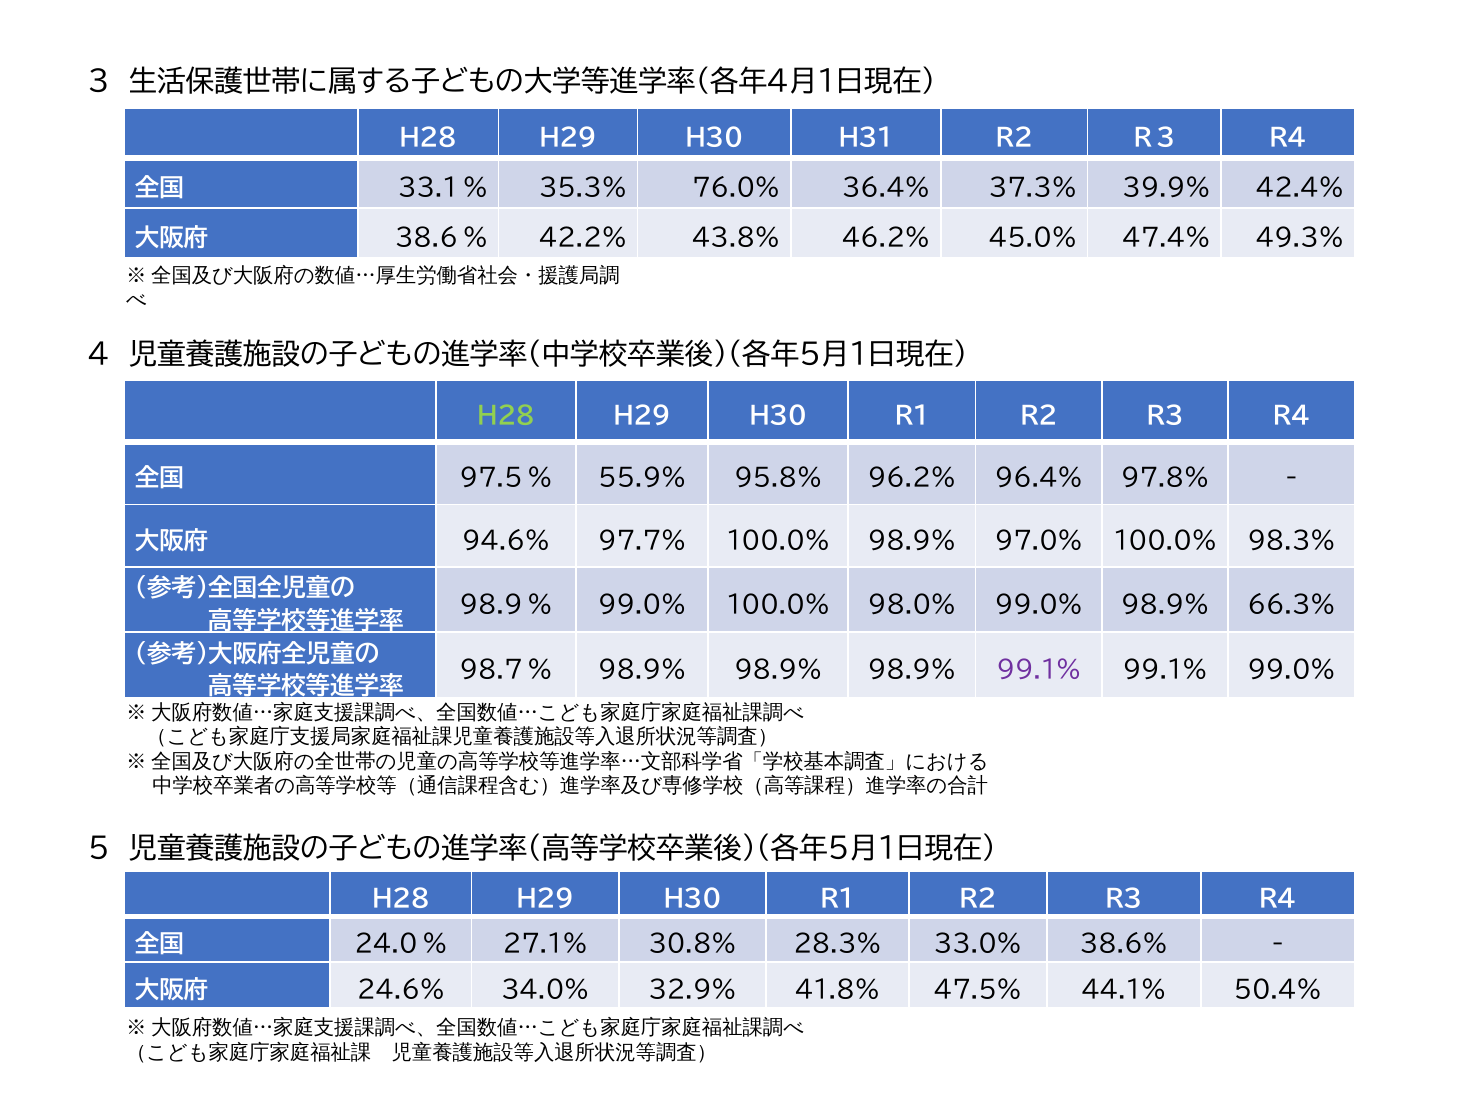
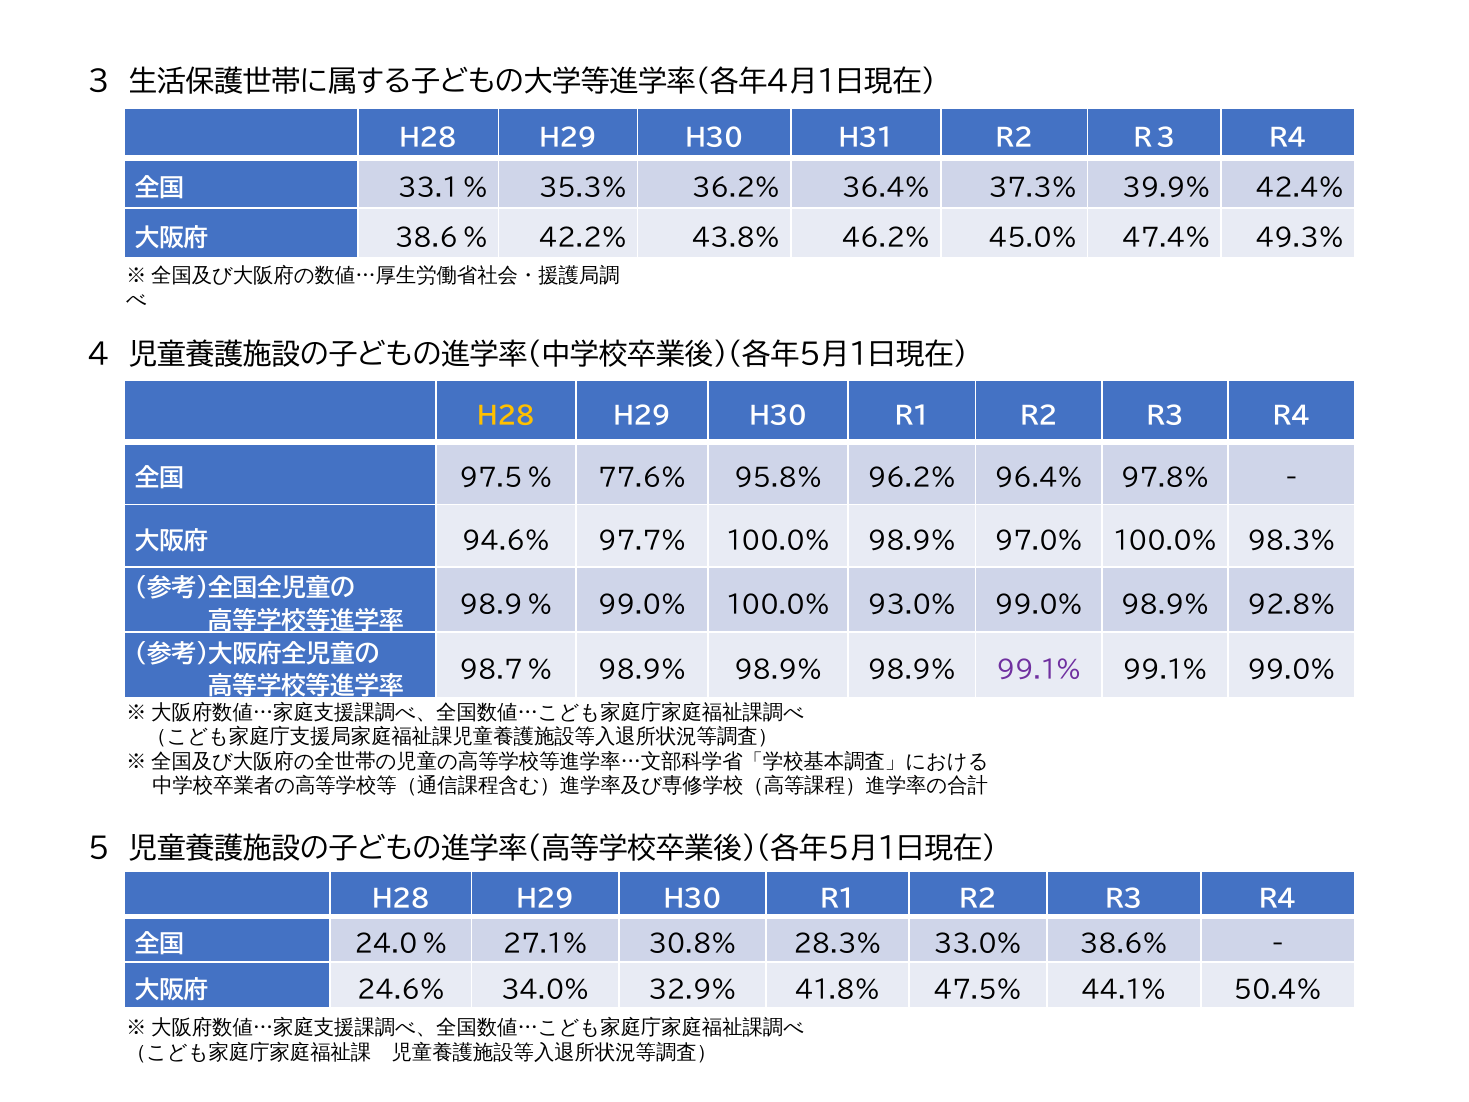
76.0%: 76.0% -> 36.2% (736, 188)
H28 colour: light green -> yellow (506, 416)
55.9%: 55.9% -> 77.6% (642, 479)
98.0%: 98.0% -> 93.0% (912, 605)
66.3%: 66.3% -> 92.8% (1291, 605)
